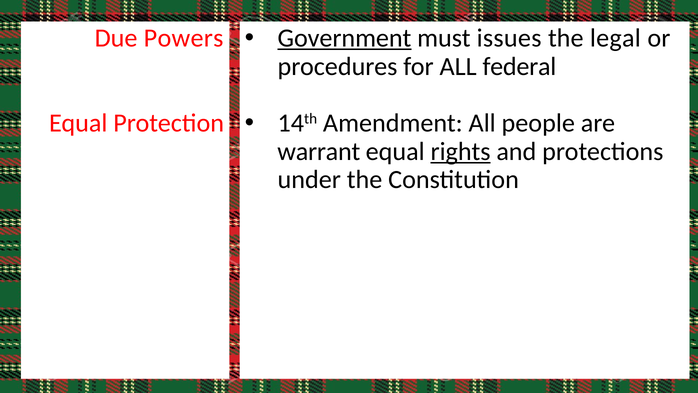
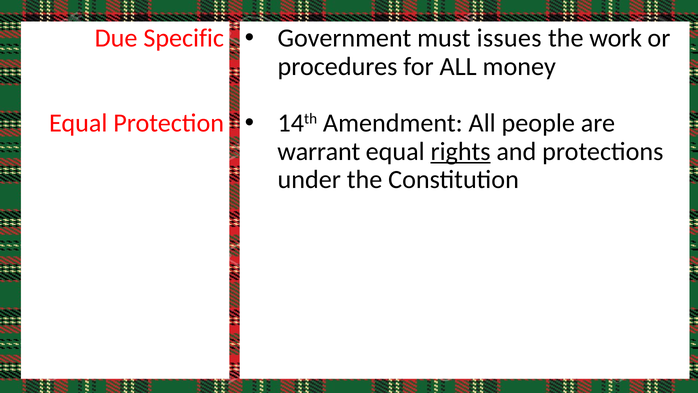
Government underline: present -> none (344, 38)
legal: legal -> work (616, 38)
Powers: Powers -> Specific (184, 38)
federal: federal -> money (519, 66)
